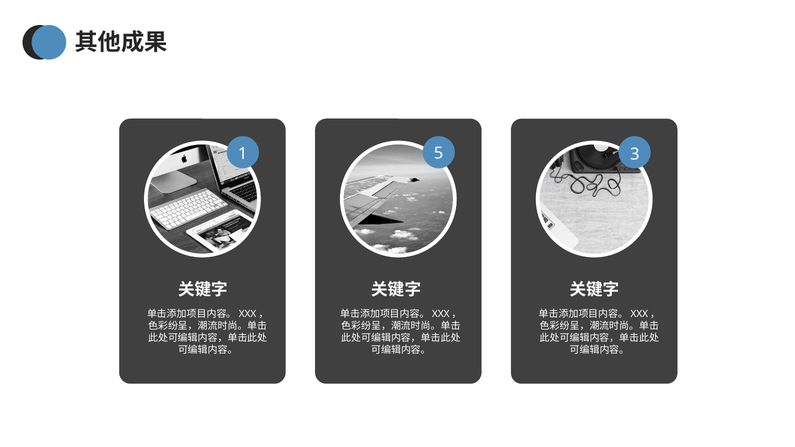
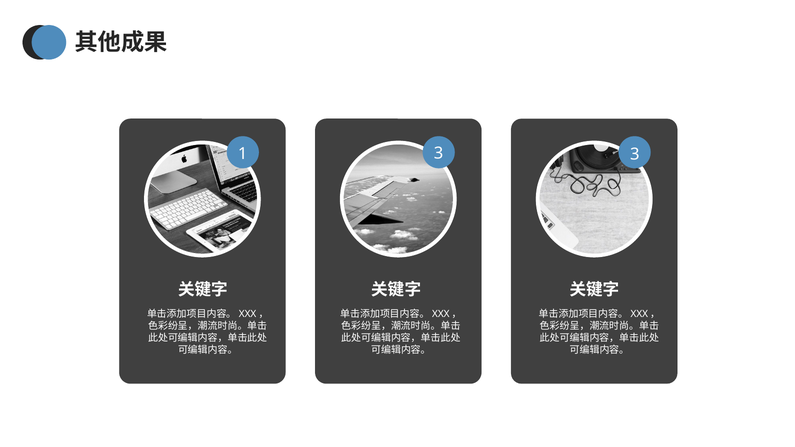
1 5: 5 -> 3 (439, 153)
